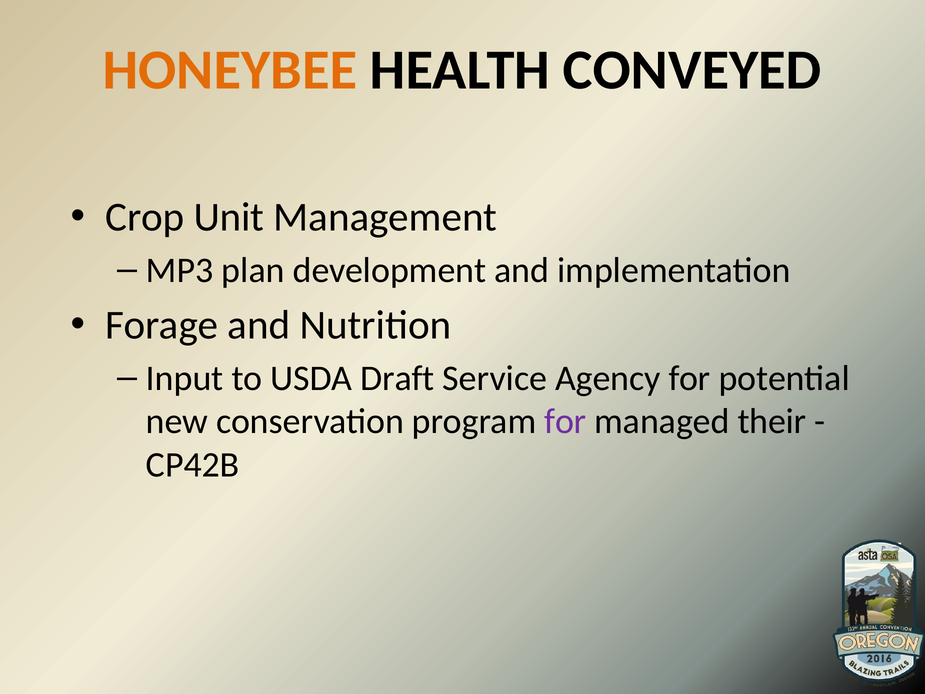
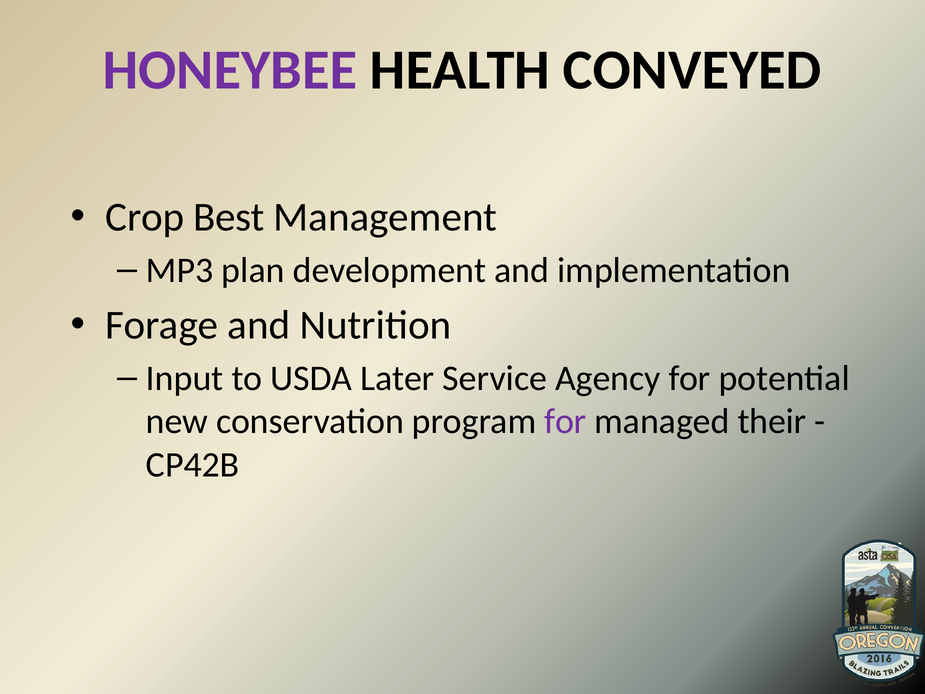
HONEYBEE colour: orange -> purple (230, 70)
Unit: Unit -> Best (229, 217)
Draft: Draft -> Later (397, 378)
